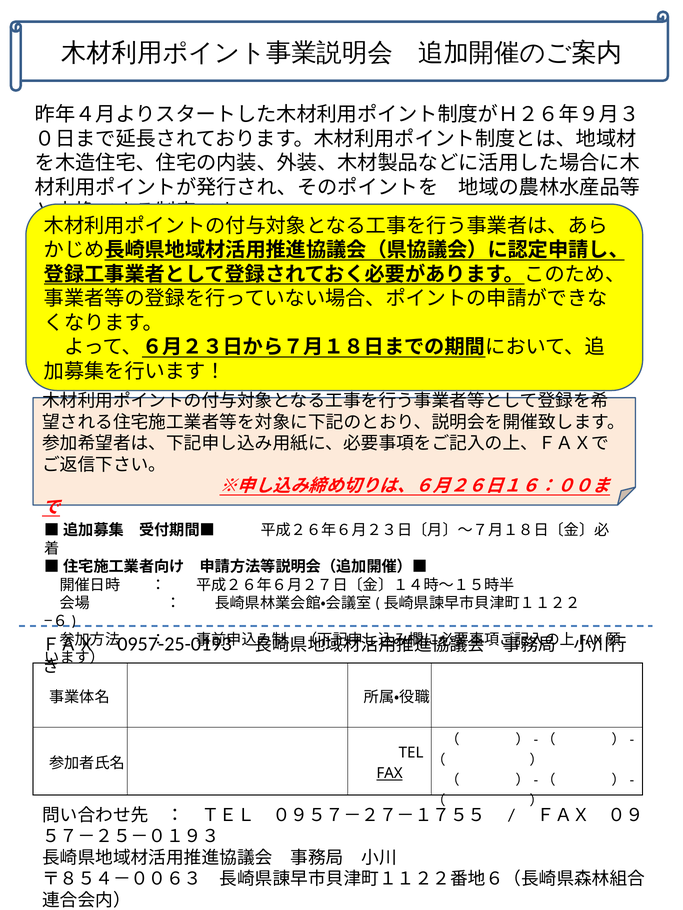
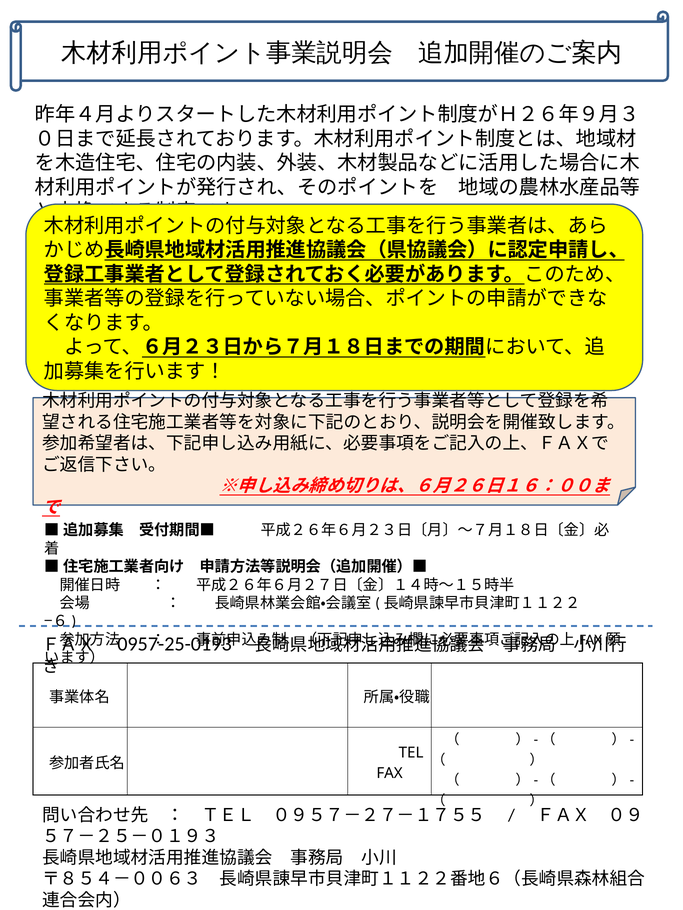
FAX underline: present -> none (390, 774)
